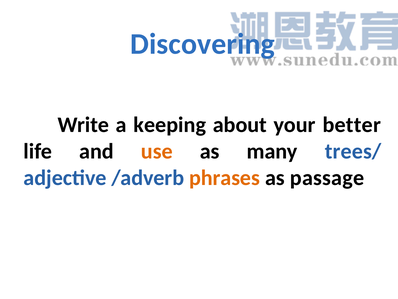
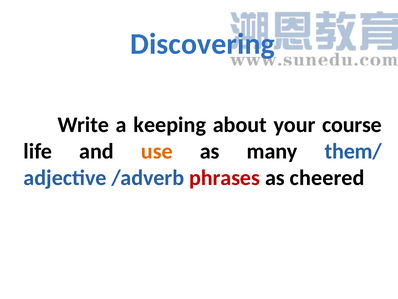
better: better -> course (352, 125)
trees/: trees/ -> them/ (353, 151)
phrases colour: orange -> red (224, 178)
passage: passage -> cheered (327, 178)
